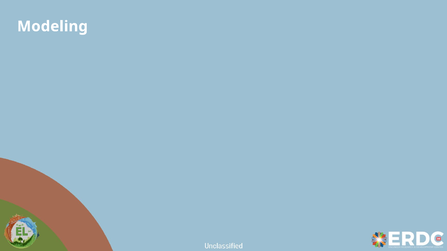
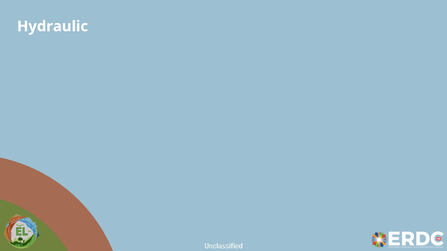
Modeling: Modeling -> Hydraulic (53, 26)
